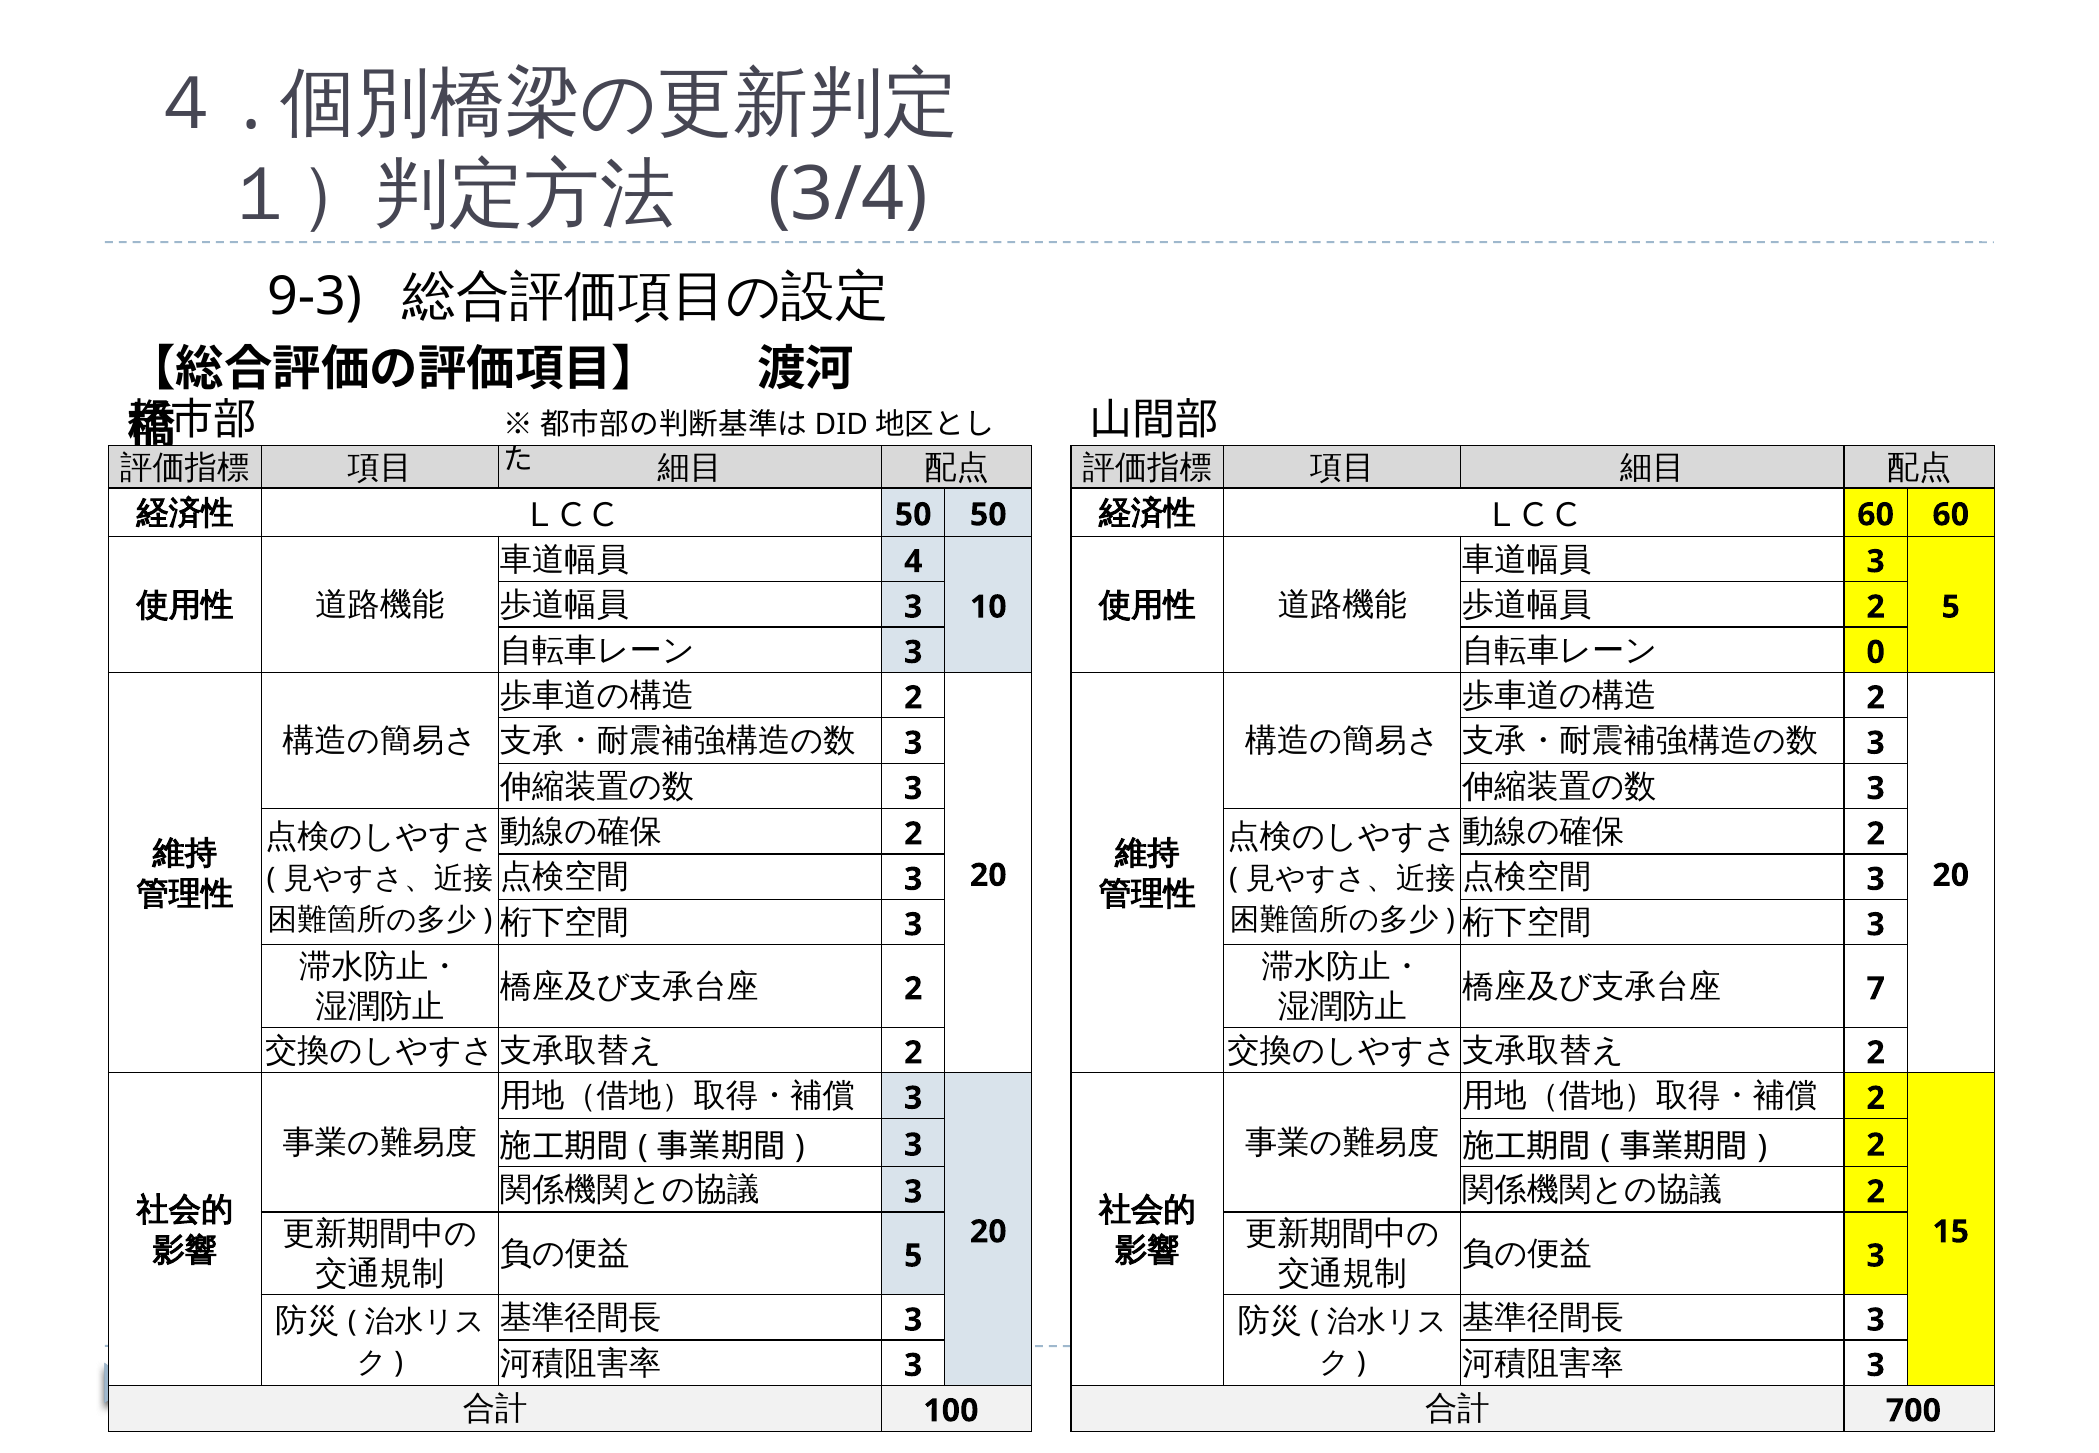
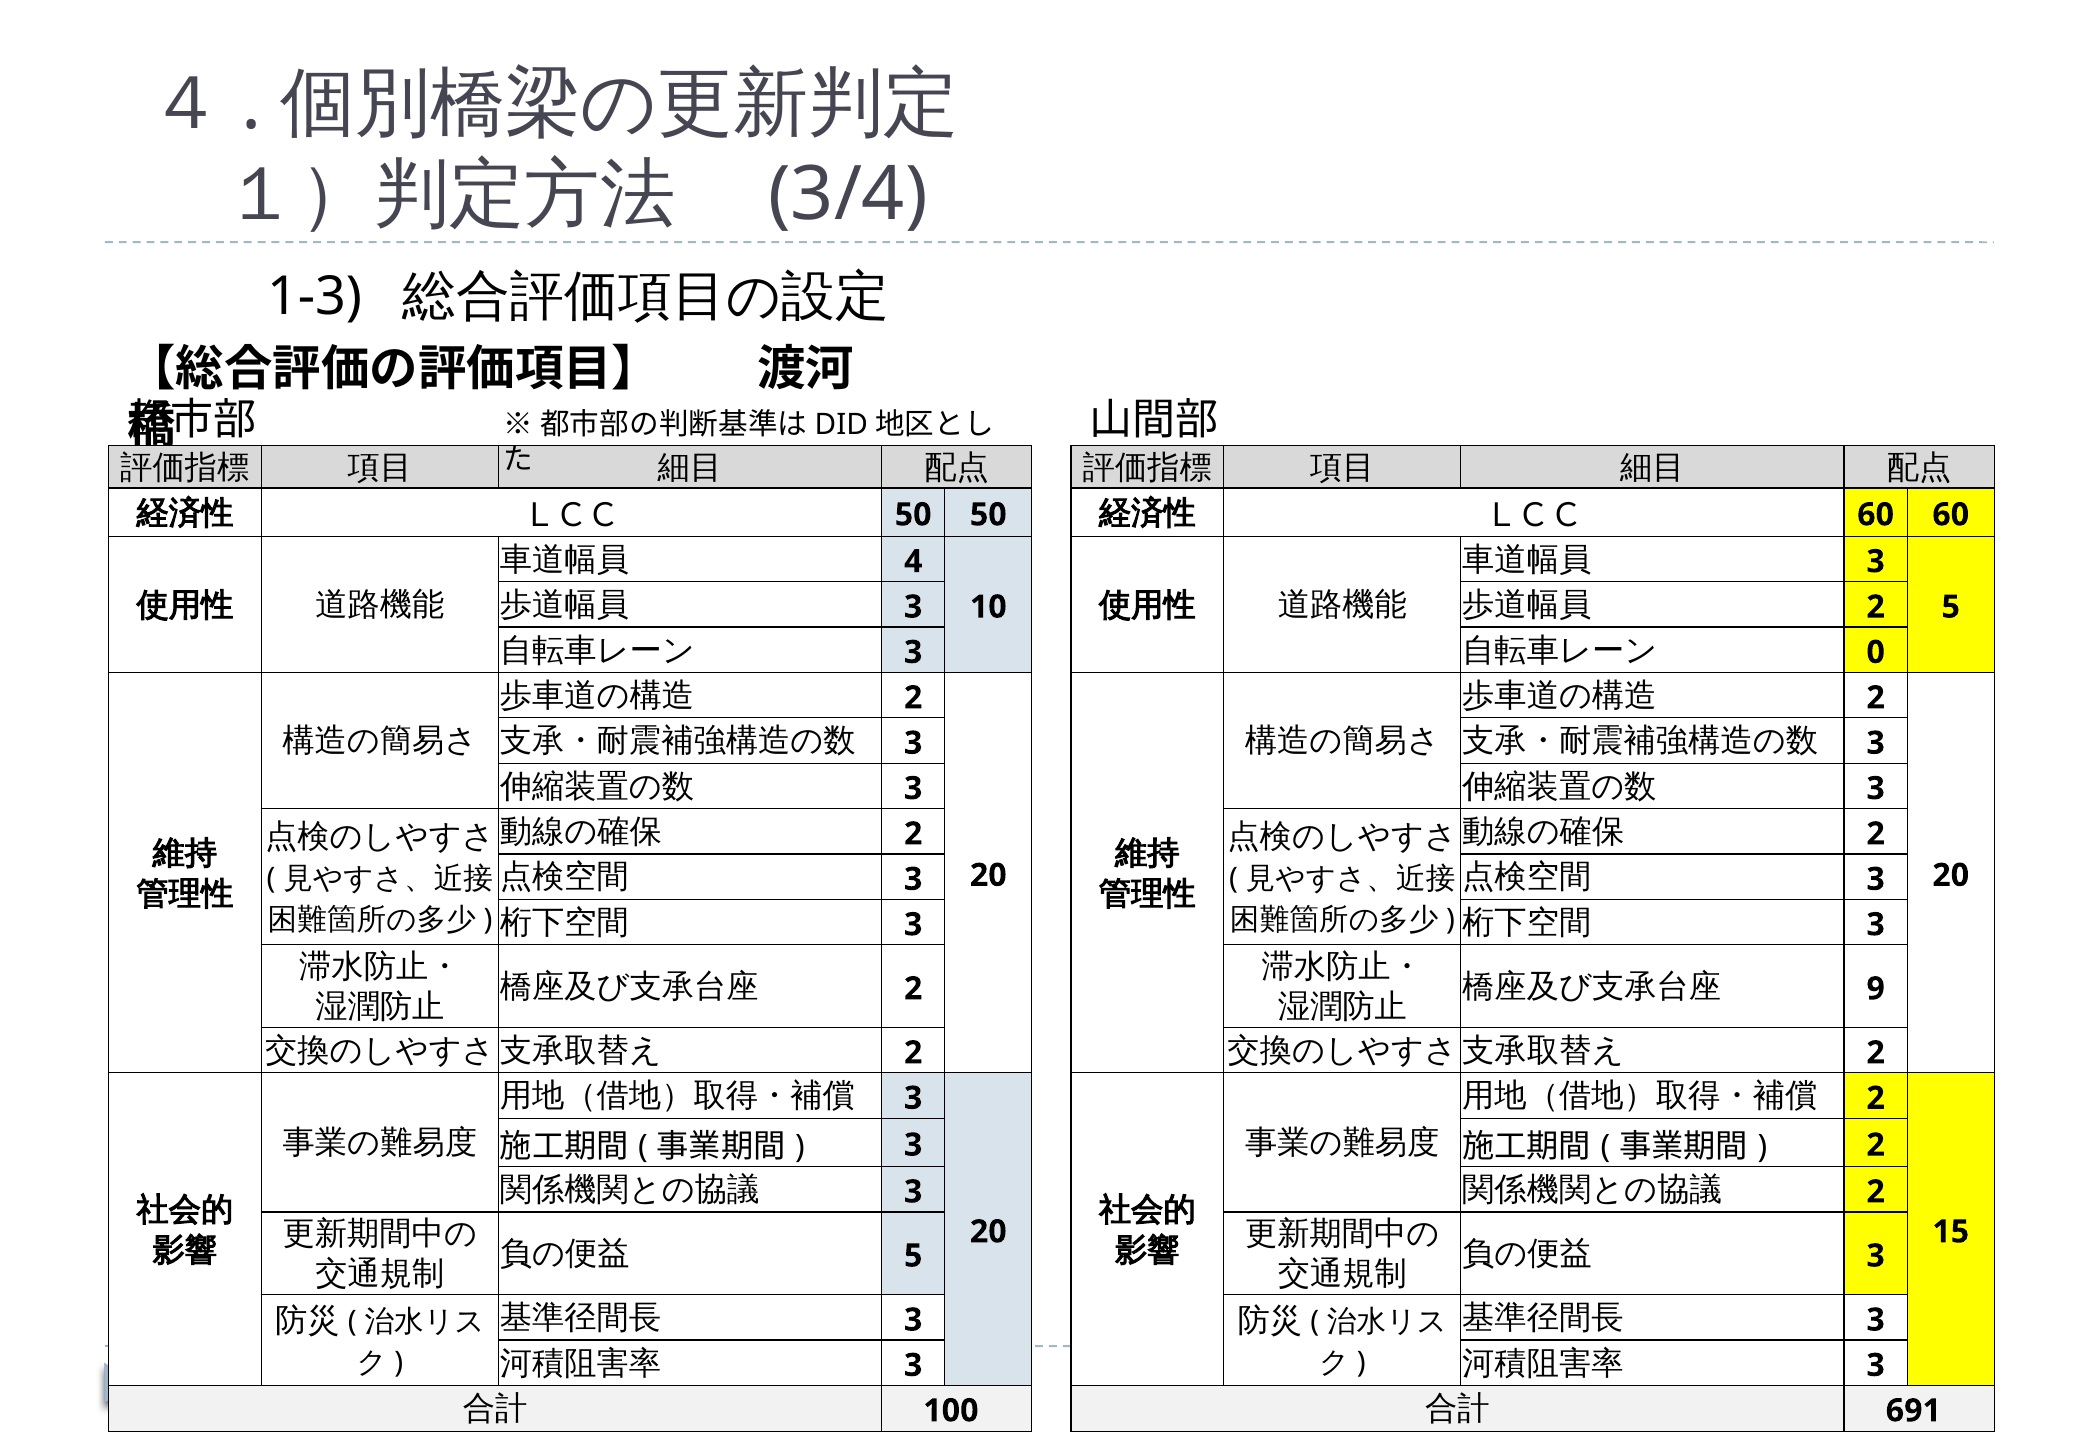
9-3: 9-3 -> 1-3 (315, 296)
7: 7 -> 9 (1876, 989)
700: 700 -> 691 (1913, 1411)
